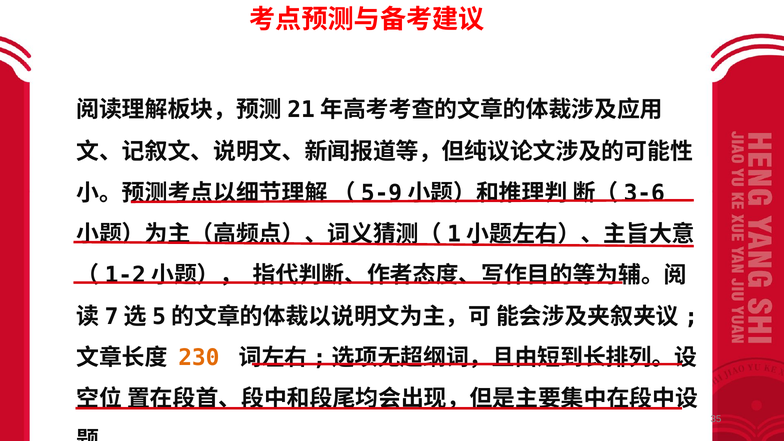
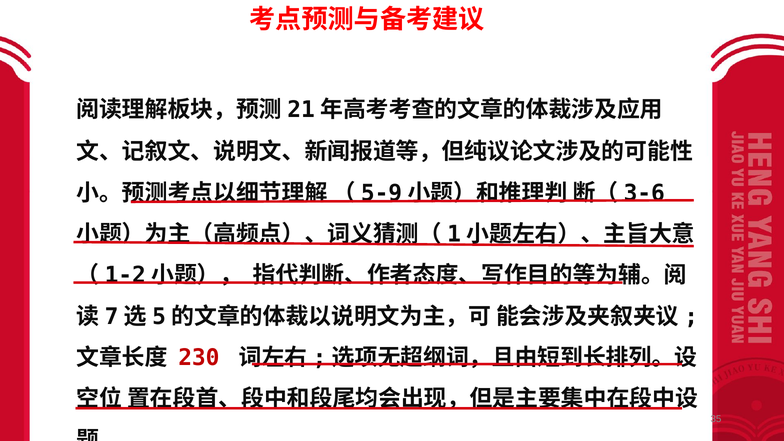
230 colour: orange -> red (199, 358)
